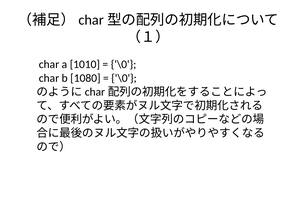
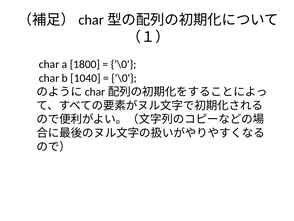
1010: 1010 -> 1800 (85, 64)
1080: 1080 -> 1040 (85, 78)
